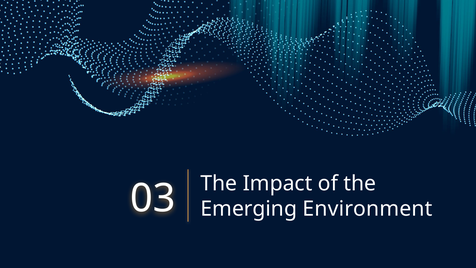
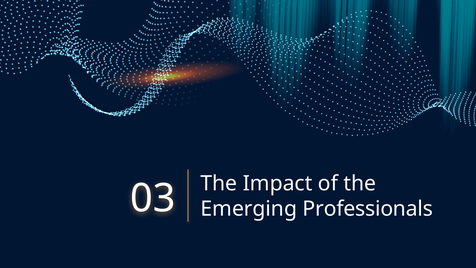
Environment: Environment -> Professionals (368, 209)
